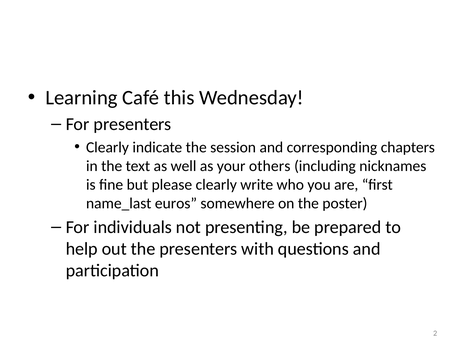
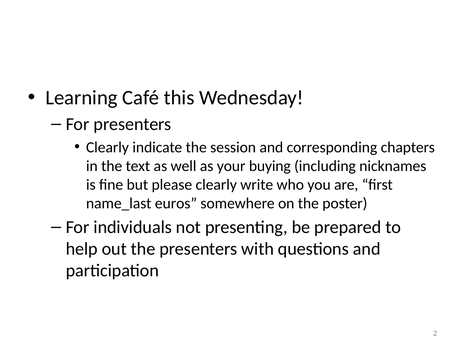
others: others -> buying (270, 166)
